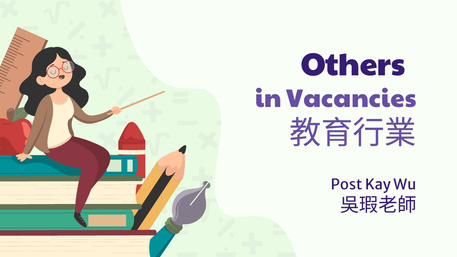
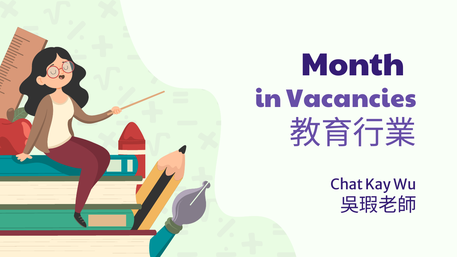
Others: Others -> Month (353, 65)
Post: Post -> Chat (347, 185)
